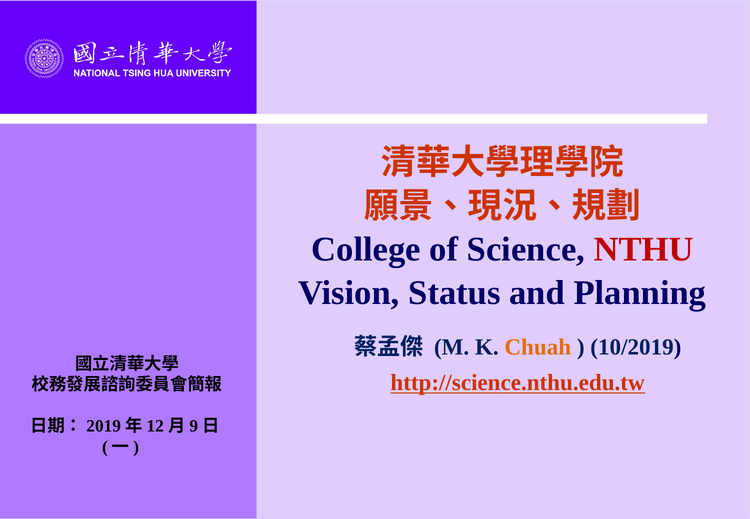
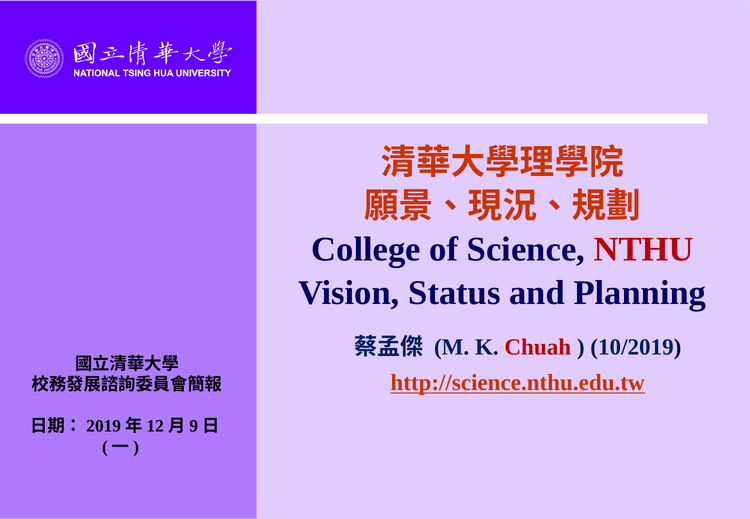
Chuah colour: orange -> red (538, 347)
